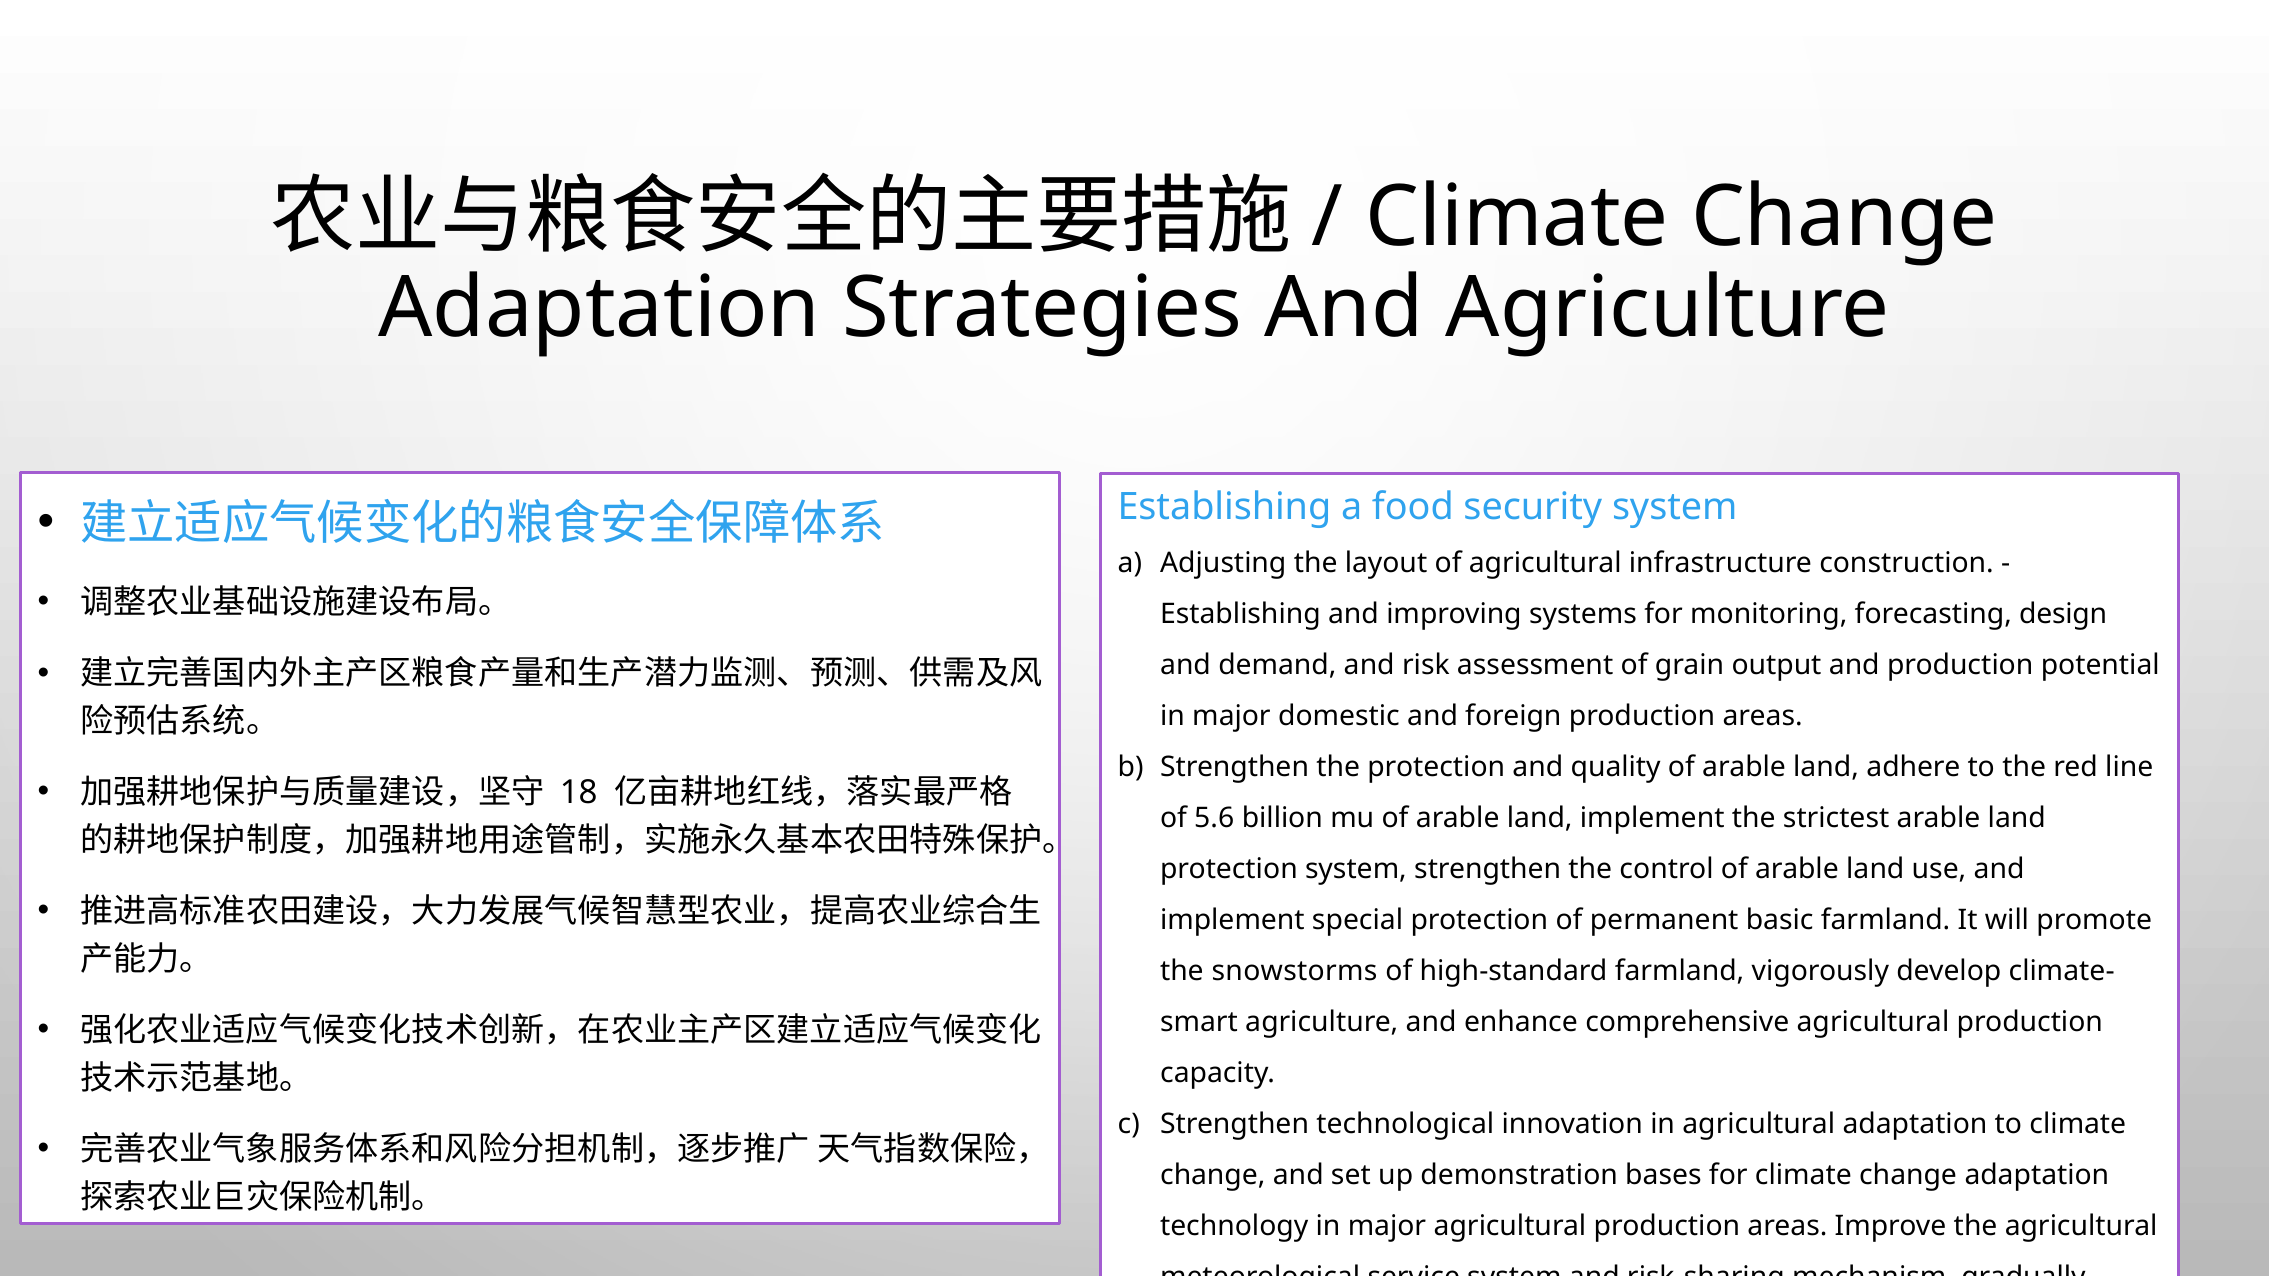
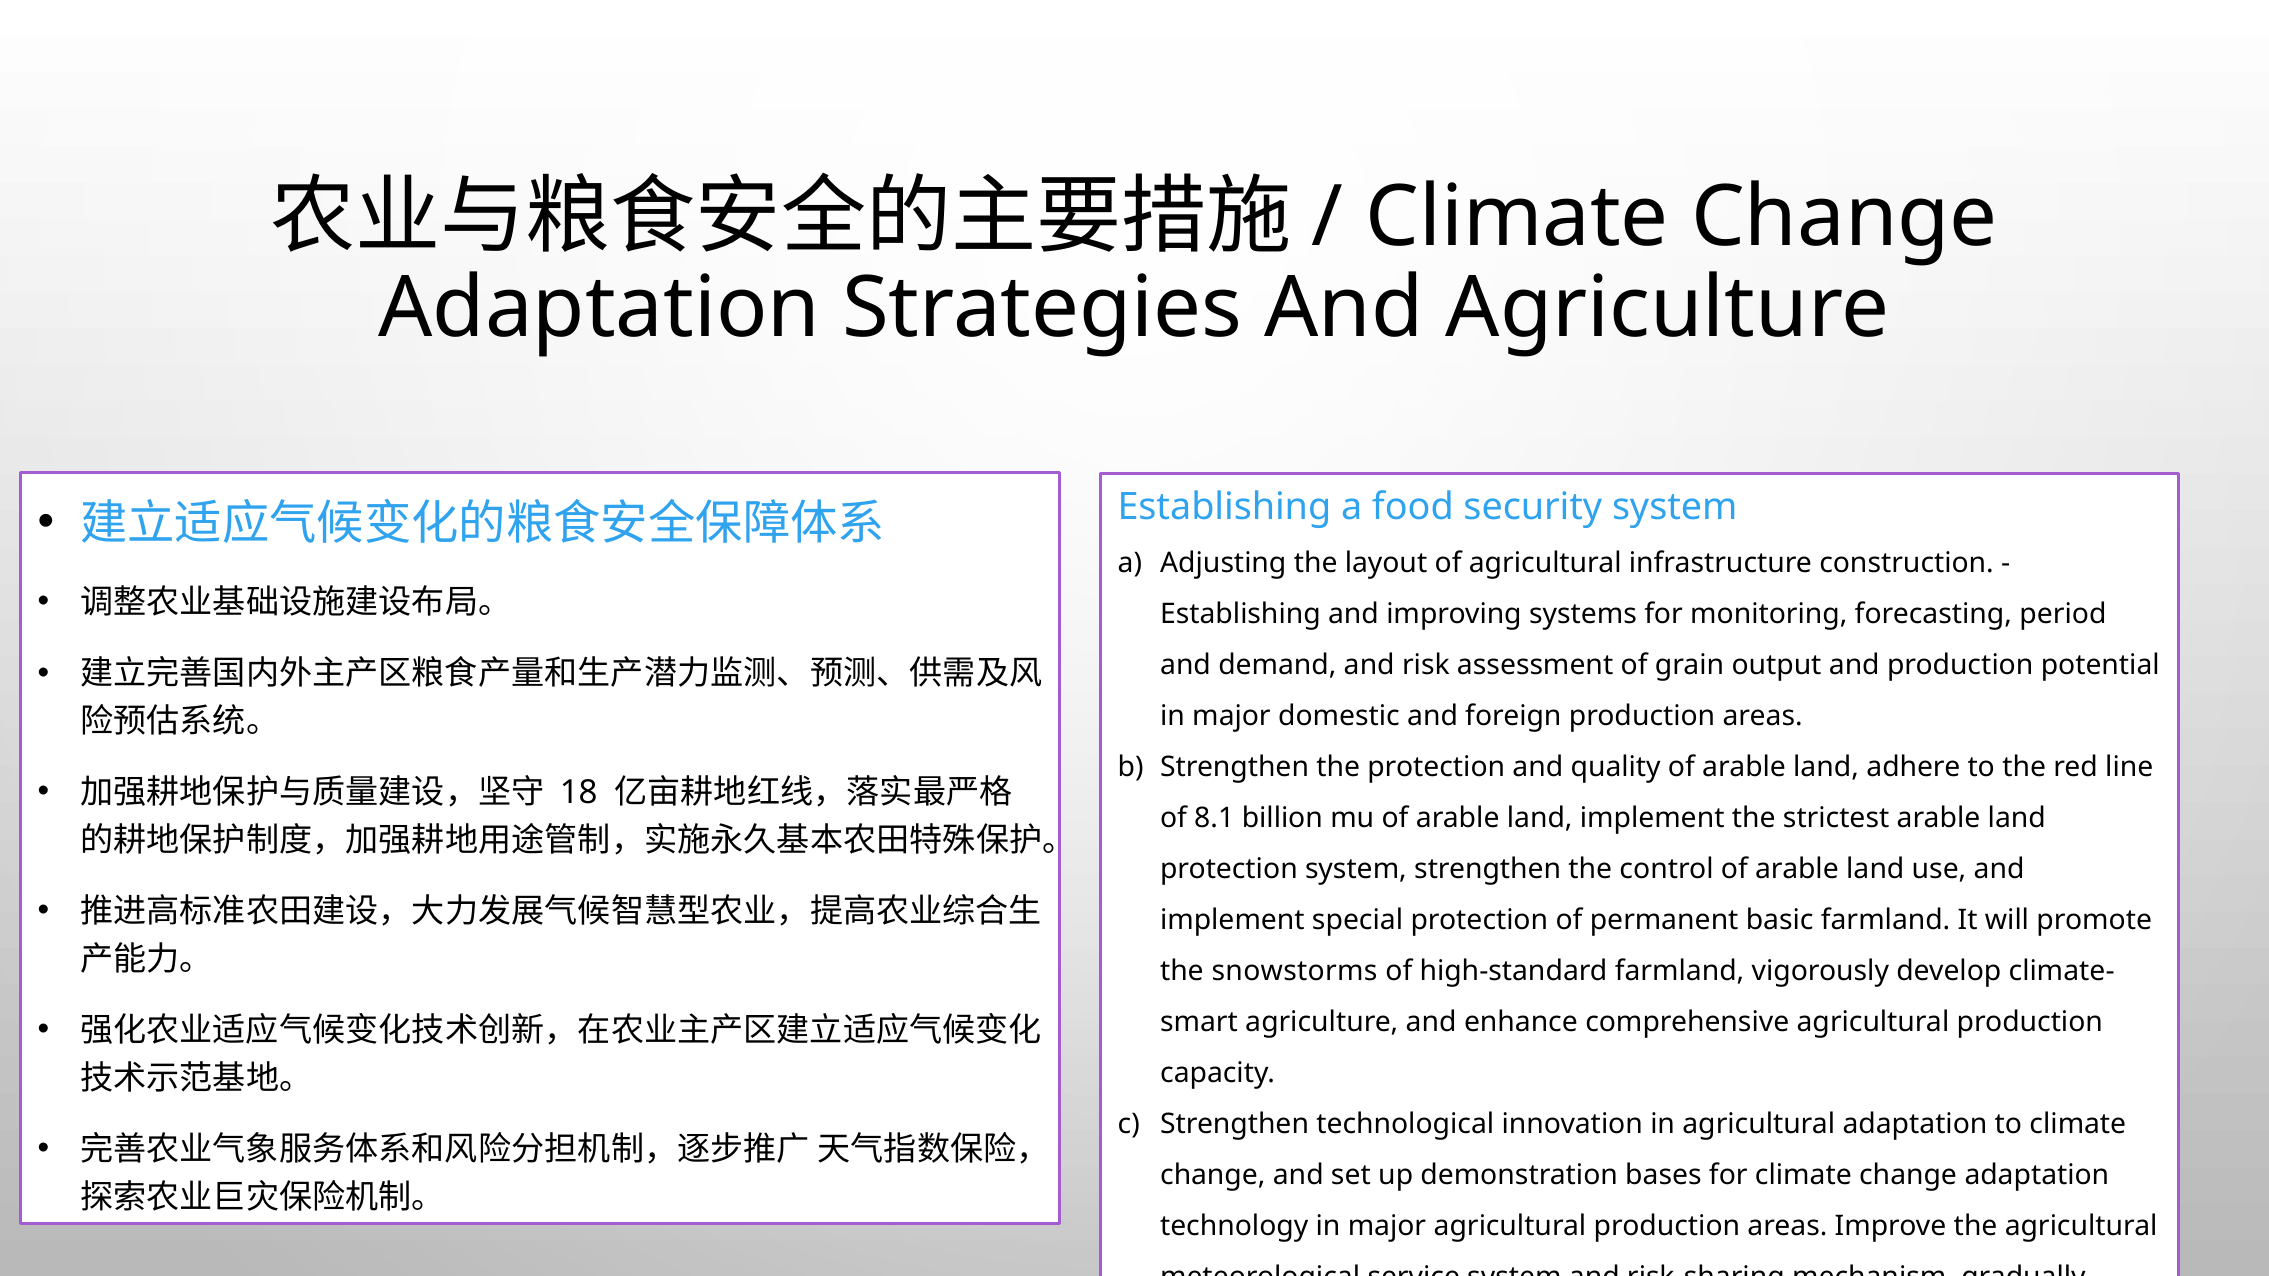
design: design -> period (2063, 614)
5.6: 5.6 -> 8.1 (1214, 818)
